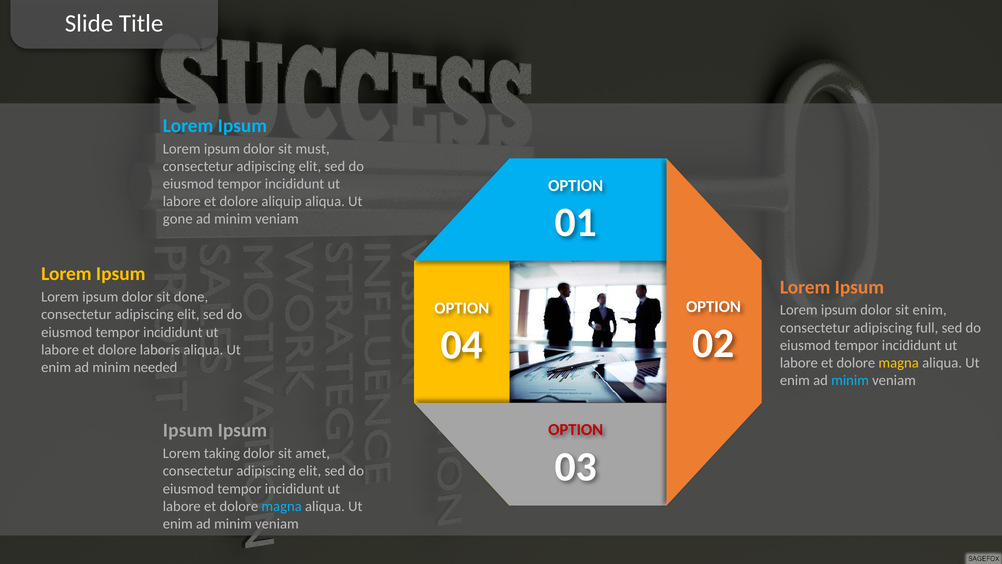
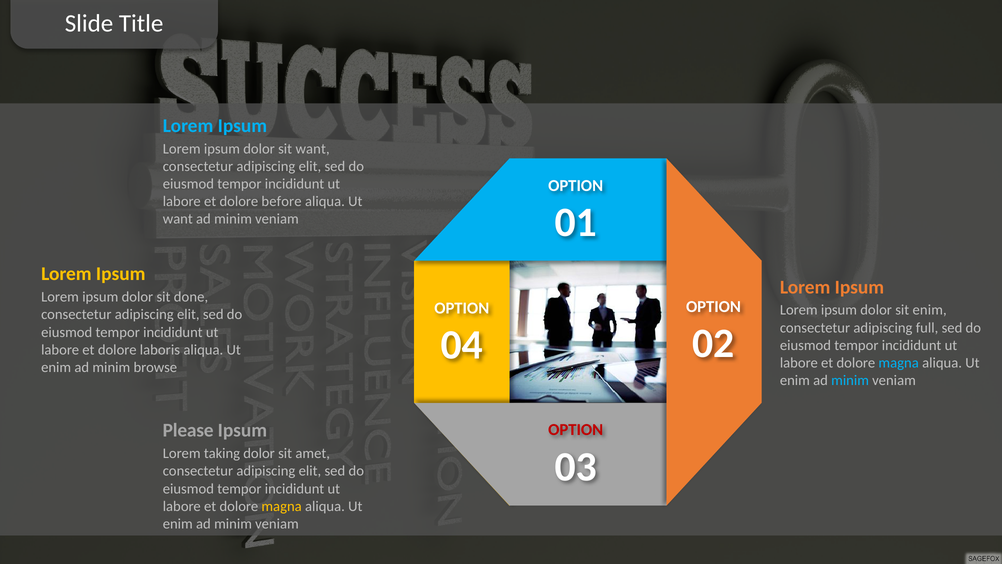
sit must: must -> want (313, 149)
aliquip: aliquip -> before (282, 201)
gone: gone -> want (178, 219)
magna colour: yellow -> light blue (899, 363)
needed: needed -> browse (155, 367)
Ipsum: Ipsum -> Please (188, 430)
magna colour: light blue -> yellow (282, 506)
